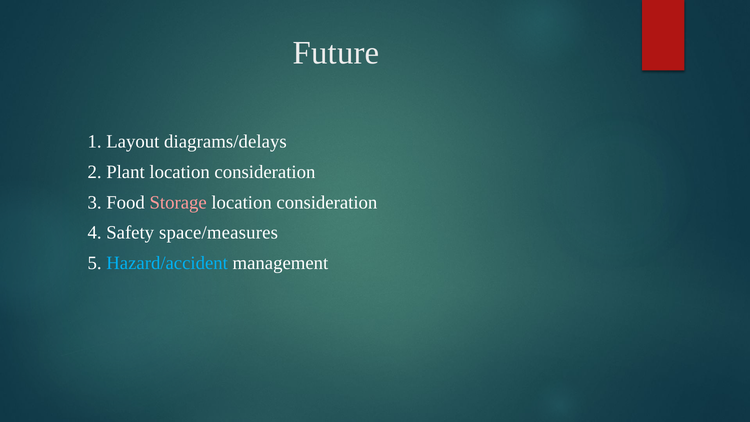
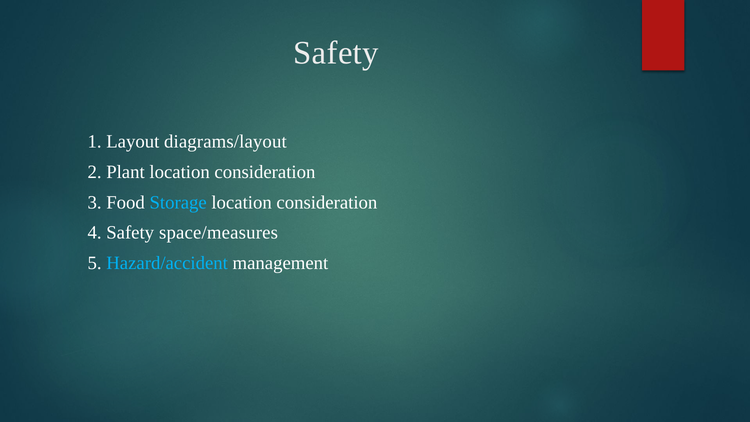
Future: Future -> Safety (336, 53)
diagrams/delays: diagrams/delays -> diagrams/layout (225, 142)
Storage colour: pink -> light blue (178, 202)
